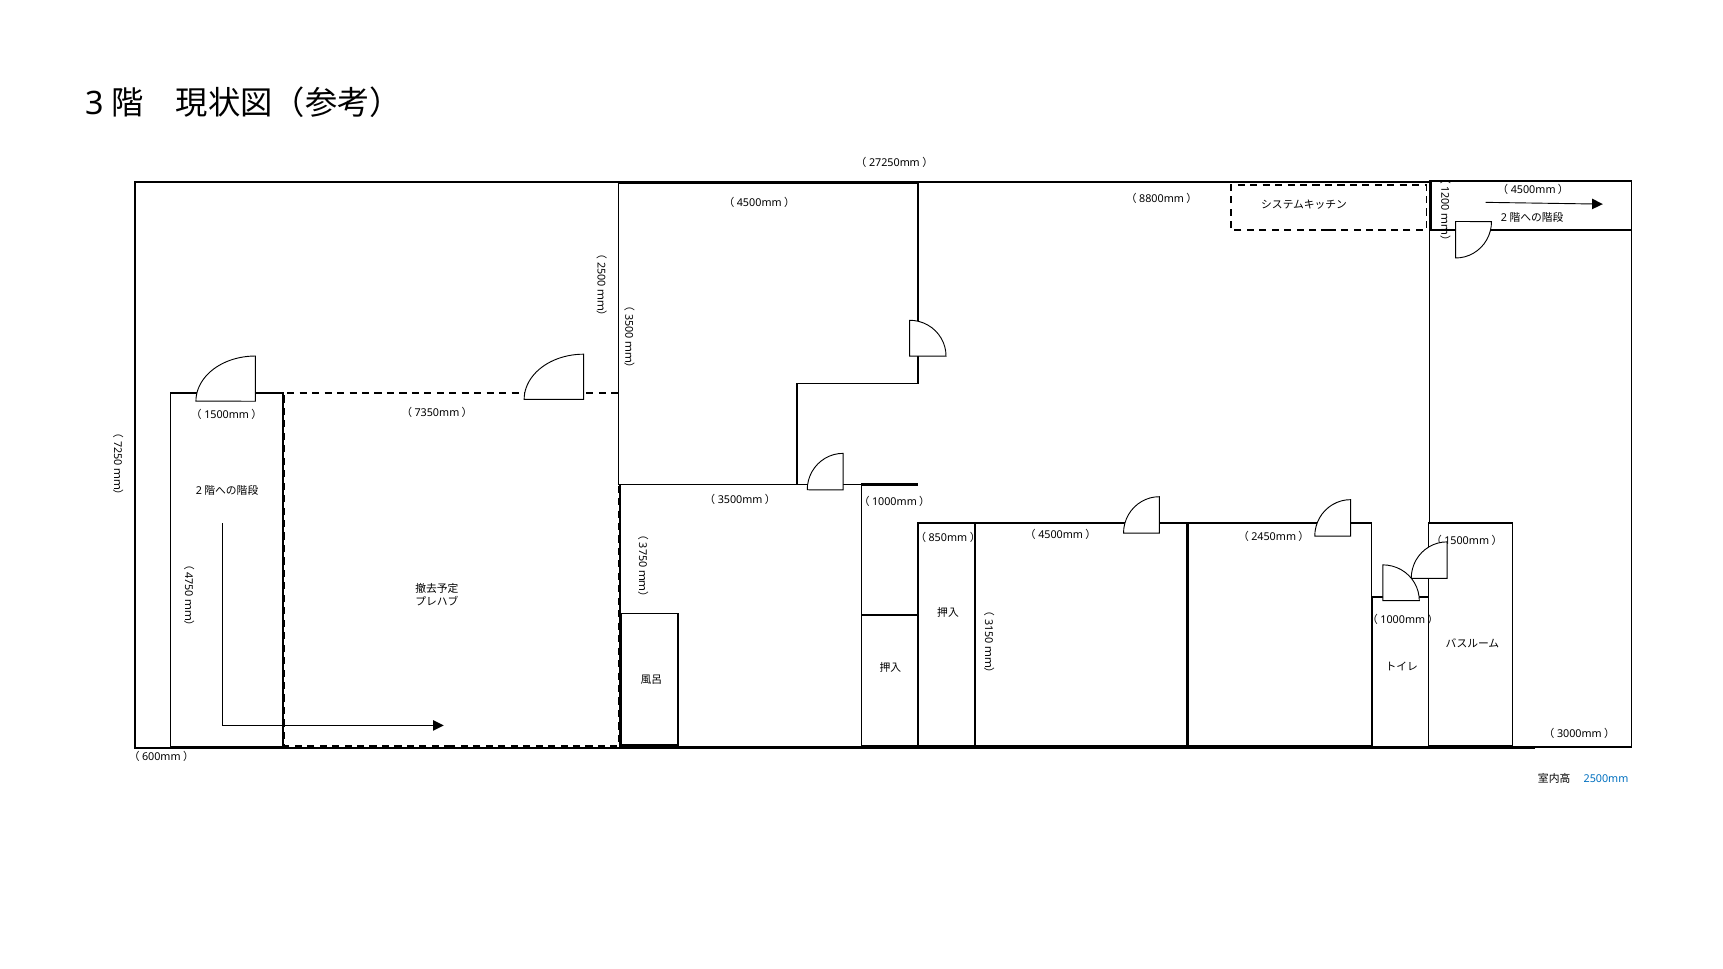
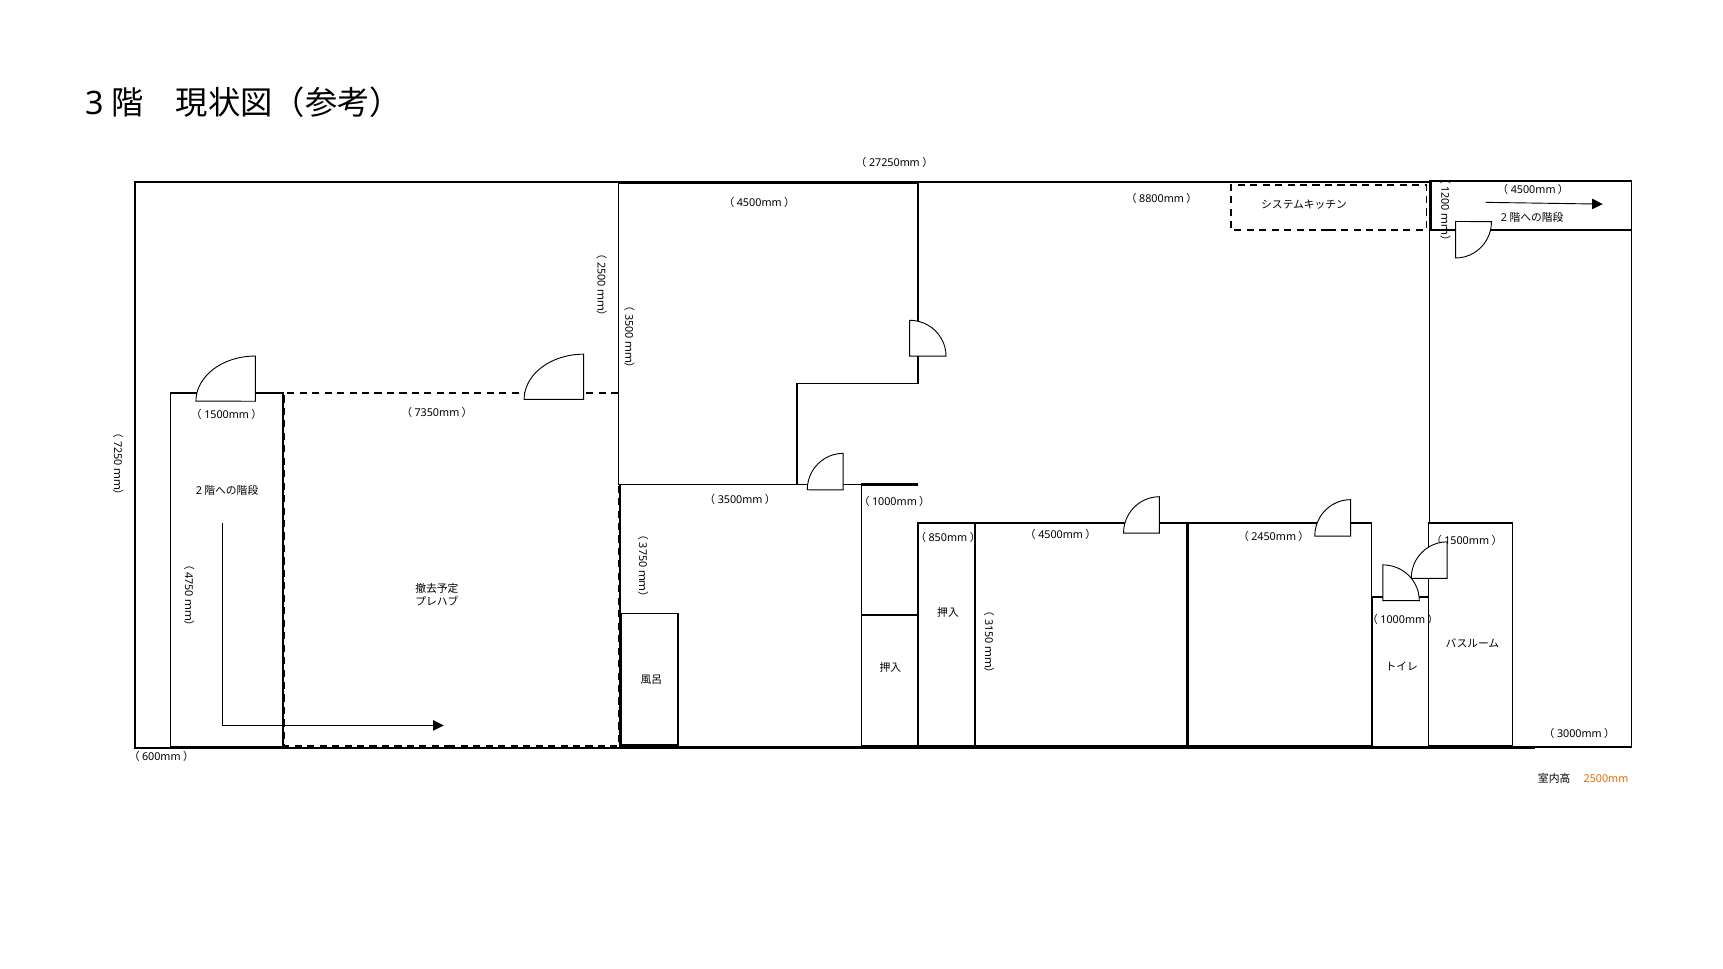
2500mm colour: blue -> orange (1606, 780)
